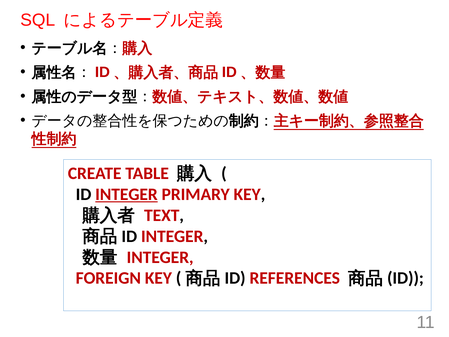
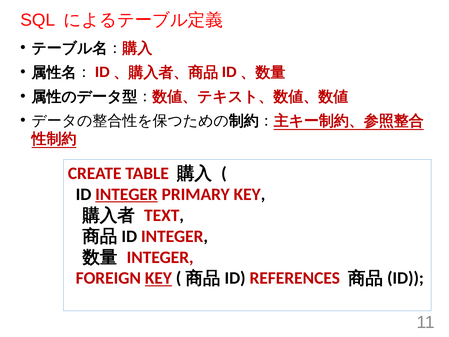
KEY underline: none -> present (158, 278)
